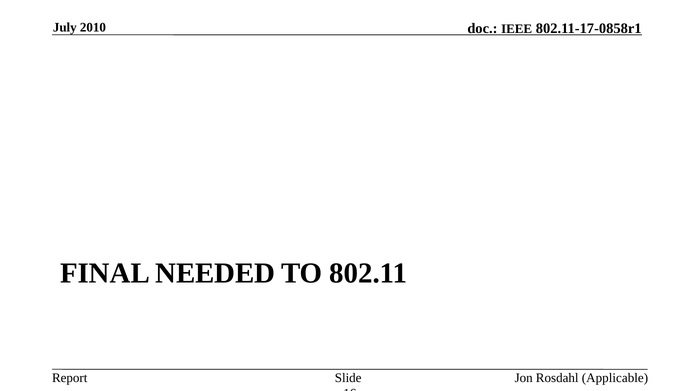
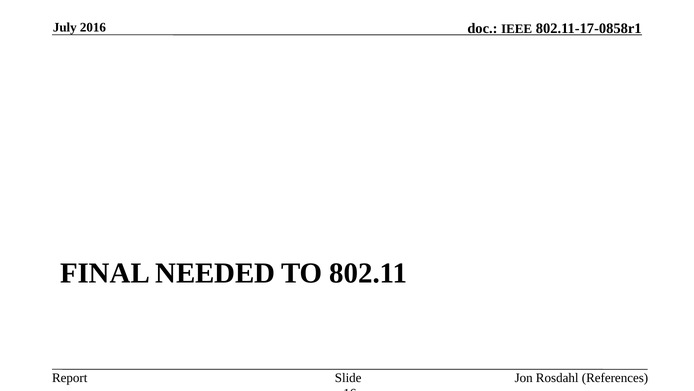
2010: 2010 -> 2016 (93, 28)
Applicable: Applicable -> References (615, 377)
